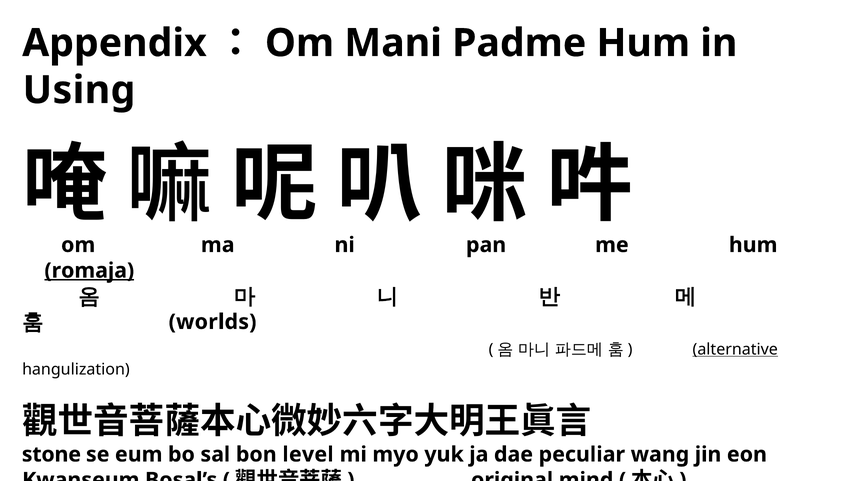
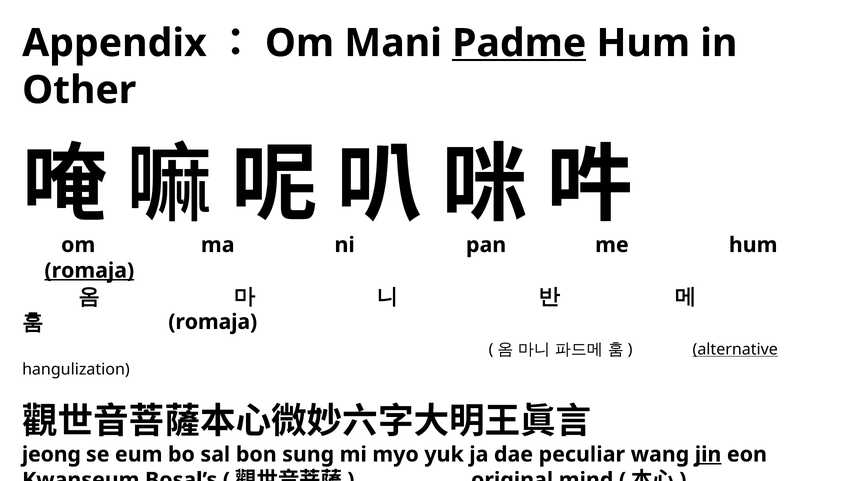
Padme underline: none -> present (519, 43)
Using: Using -> Other (79, 90)
worlds: worlds -> romaja (213, 322)
stone: stone -> jeong (51, 454)
level: level -> sung (308, 454)
jin underline: none -> present (708, 454)
